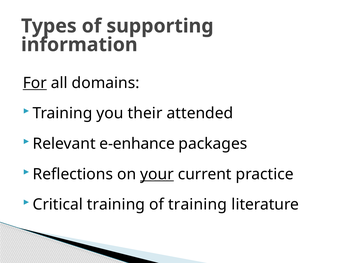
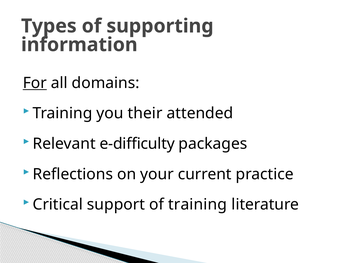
e-enhance: e-enhance -> e-difficulty (137, 144)
your underline: present -> none (157, 174)
Critical training: training -> support (116, 205)
